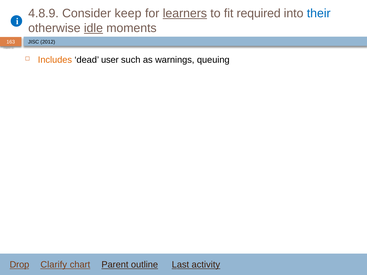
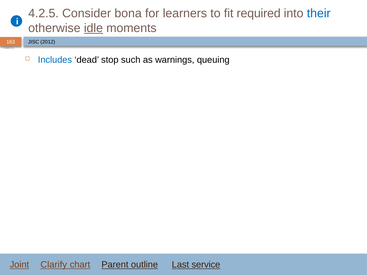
4.8.9: 4.8.9 -> 4.2.5 (43, 13)
keep: keep -> bona (128, 13)
learners underline: present -> none (185, 13)
Includes colour: orange -> blue (55, 60)
user: user -> stop (110, 60)
Drop: Drop -> Joint (19, 265)
activity: activity -> service (206, 265)
